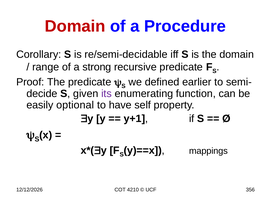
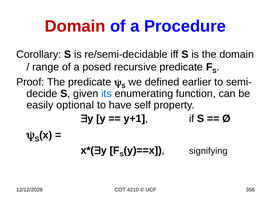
strong: strong -> posed (97, 67)
its colour: purple -> blue (106, 94)
mappings: mappings -> signifying (208, 151)
